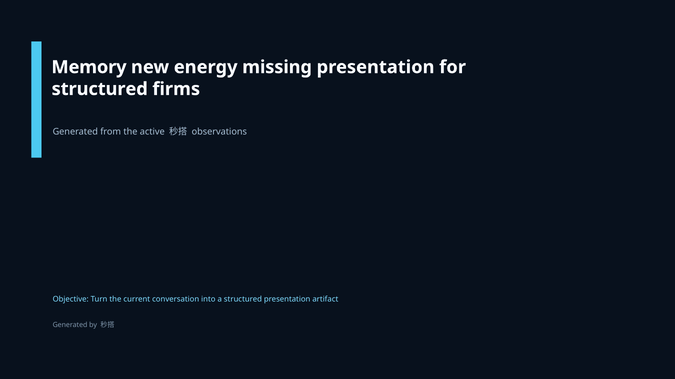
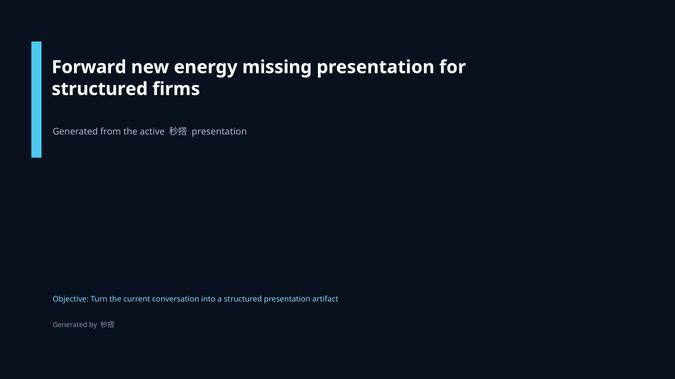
Memory: Memory -> Forward (89, 67)
observations: observations -> presentation (219, 132)
